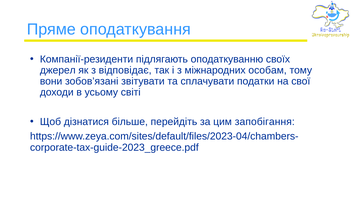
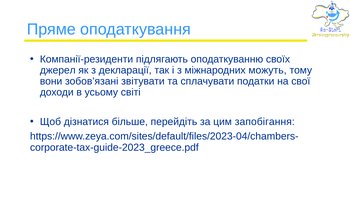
відповідає: відповідає -> декларації (125, 70)
особам: особам -> можуть (268, 70)
